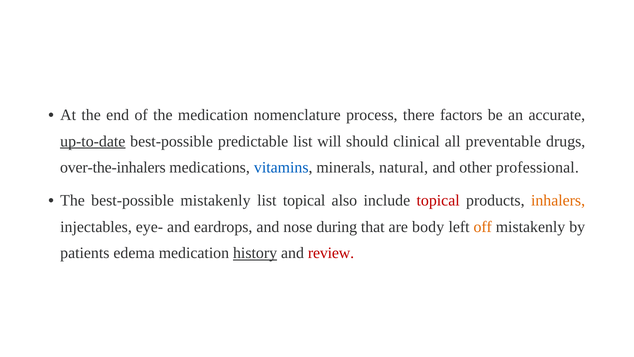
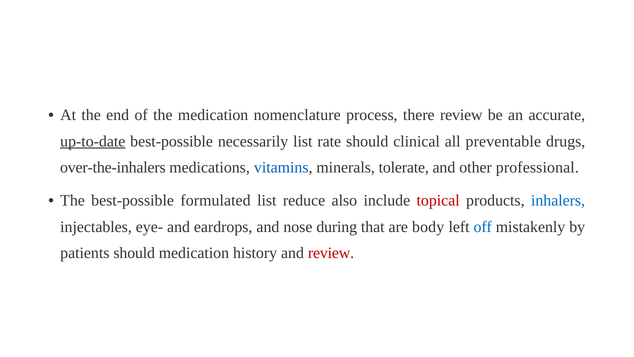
there factors: factors -> review (461, 115)
predictable: predictable -> necessarily (253, 141)
will: will -> rate (329, 141)
natural: natural -> tolerate (404, 168)
best-possible mistakenly: mistakenly -> formulated (216, 200)
list topical: topical -> reduce (304, 200)
inhalers colour: orange -> blue (558, 200)
off colour: orange -> blue (483, 227)
patients edema: edema -> should (134, 253)
history underline: present -> none (255, 253)
